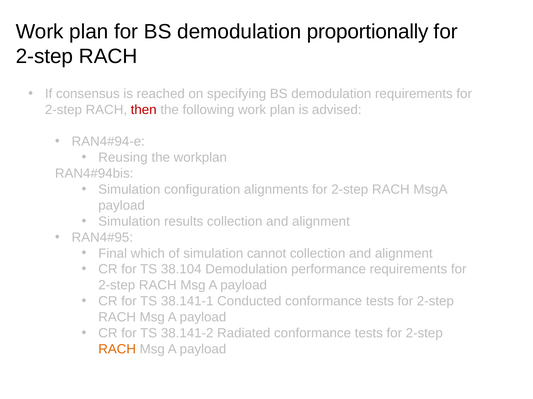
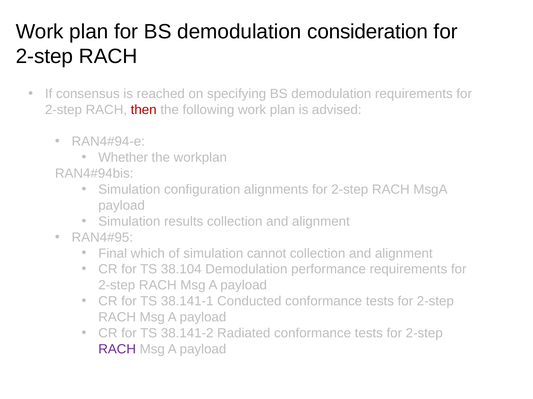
proportionally: proportionally -> consideration (368, 32)
Reusing: Reusing -> Whether (123, 158)
RACH colour: orange -> purple (117, 350)
